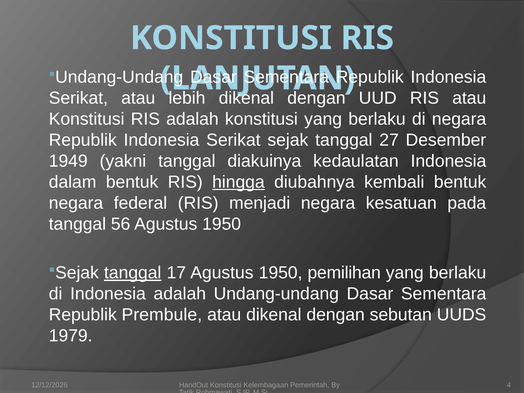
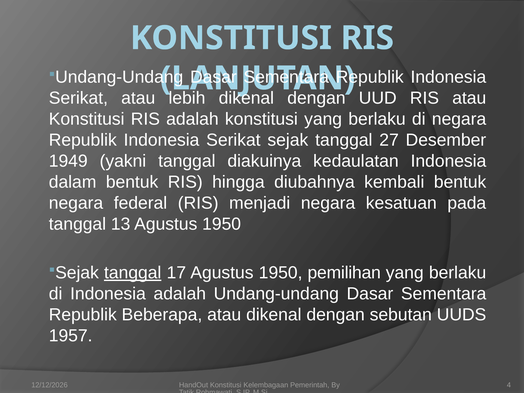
hingga underline: present -> none (238, 182)
56: 56 -> 13 (121, 224)
Prembule: Prembule -> Beberapa (162, 315)
1979: 1979 -> 1957 (71, 336)
